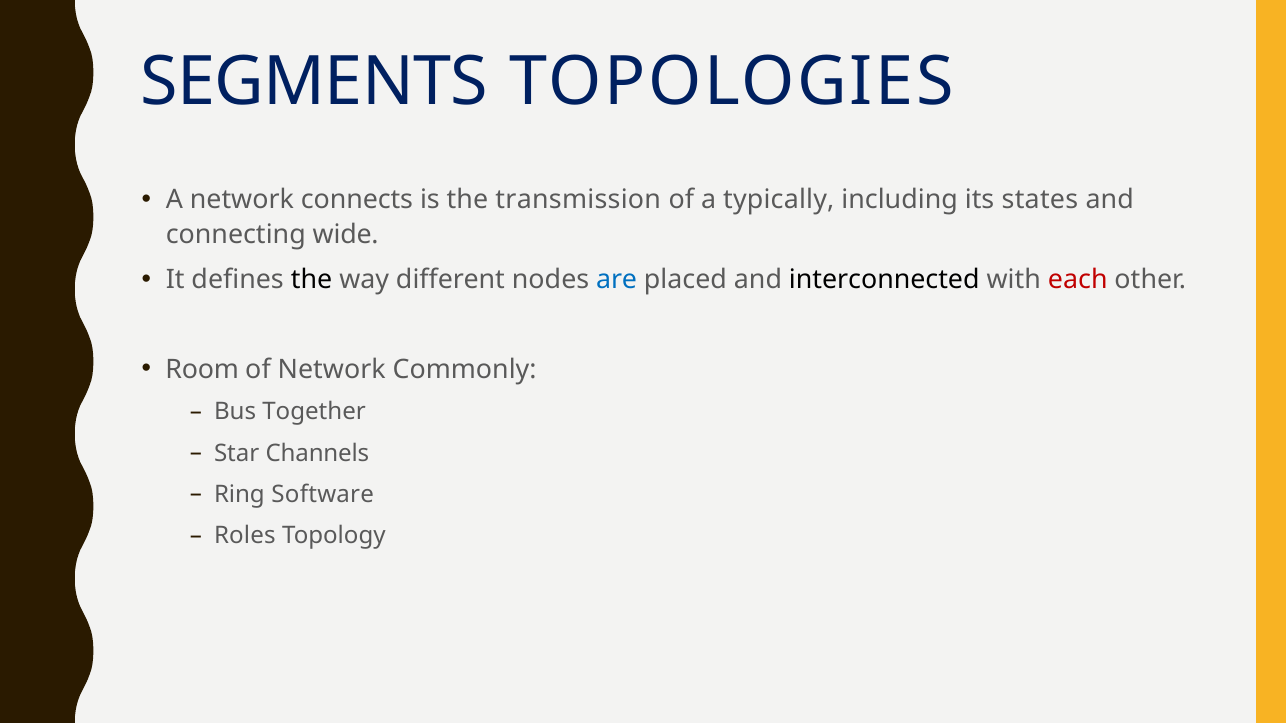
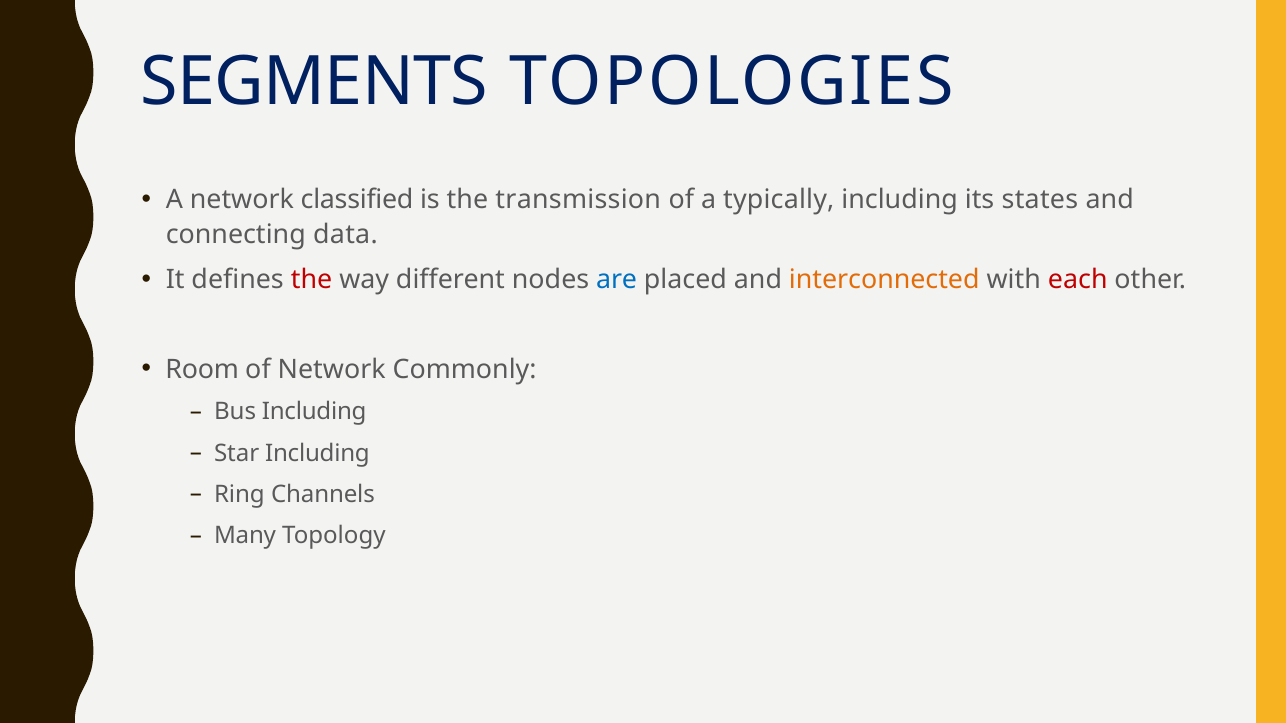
connects: connects -> classified (357, 200)
wide: wide -> data (345, 235)
the colour: black -> red (312, 280)
interconnected colour: black -> orange (884, 280)
Bus Together: Together -> Including (314, 412)
Star Channels: Channels -> Including (317, 453)
Software: Software -> Channels (323, 495)
Roles: Roles -> Many (245, 536)
